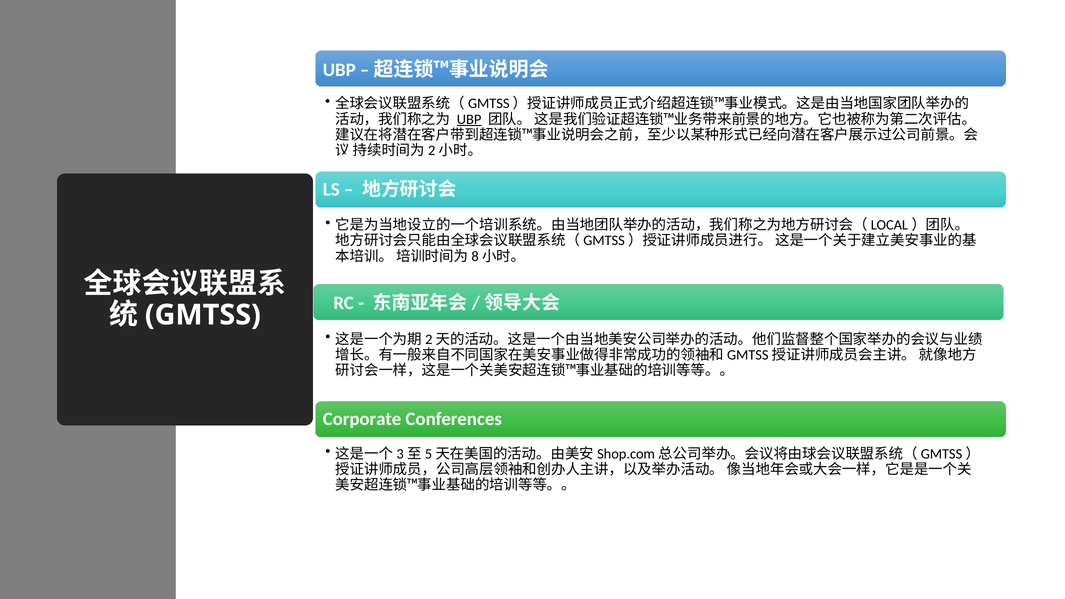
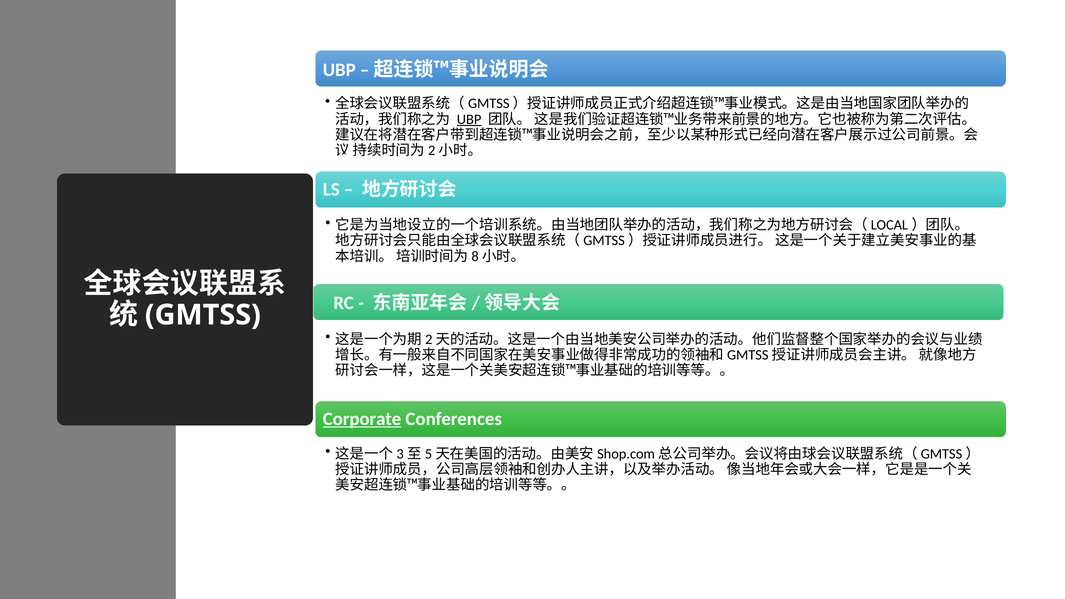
Corporate underline: none -> present (362, 419)
